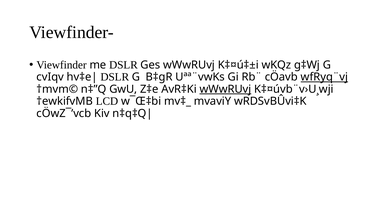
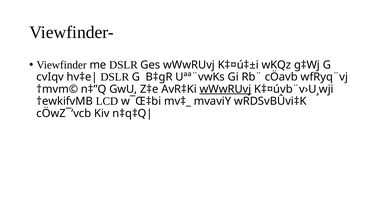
wfRyq¨vj underline: present -> none (324, 77)
